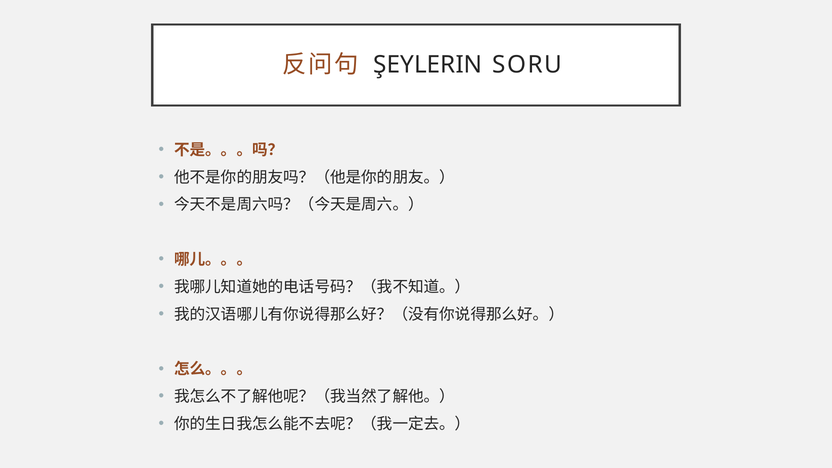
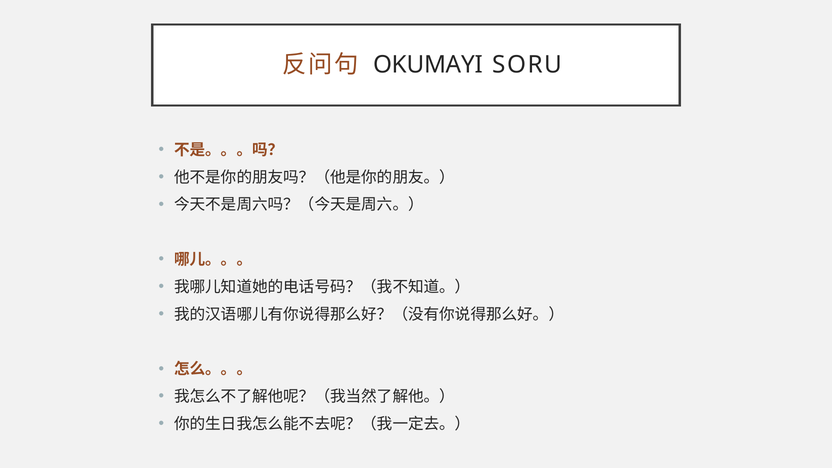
ŞEYLERIN: ŞEYLERIN -> OKUMAYI (428, 65)
